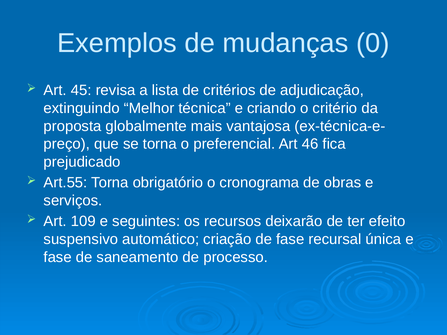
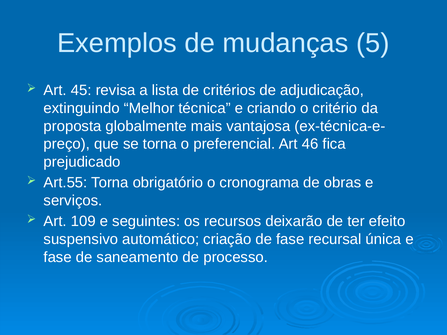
0: 0 -> 5 (373, 43)
